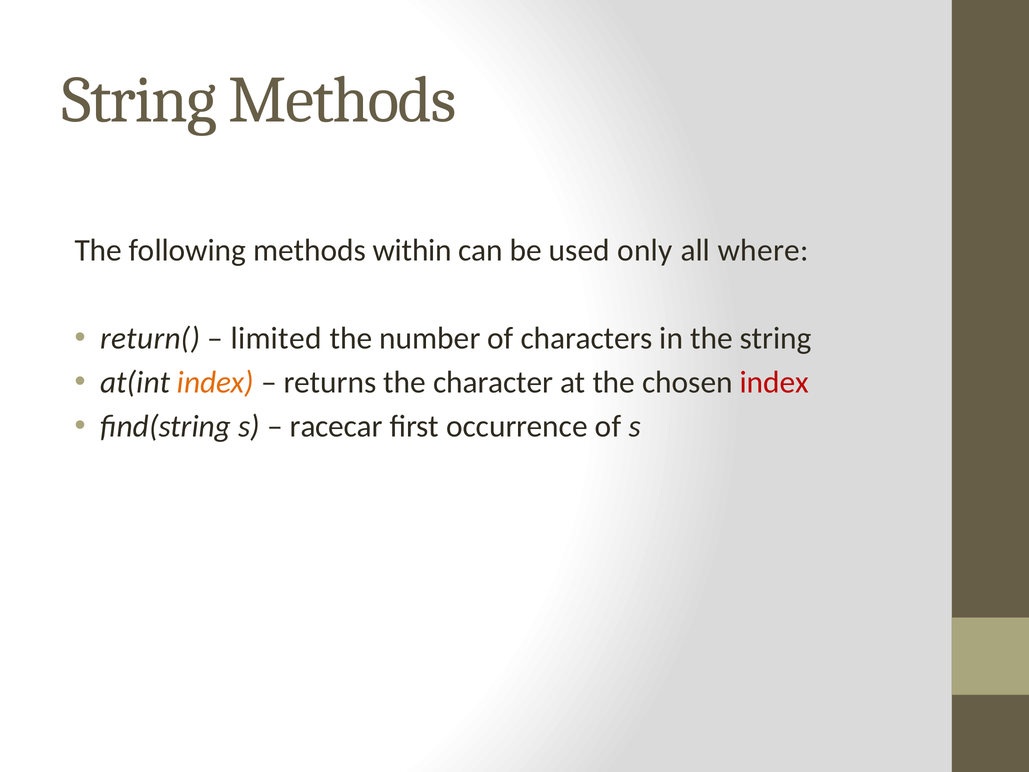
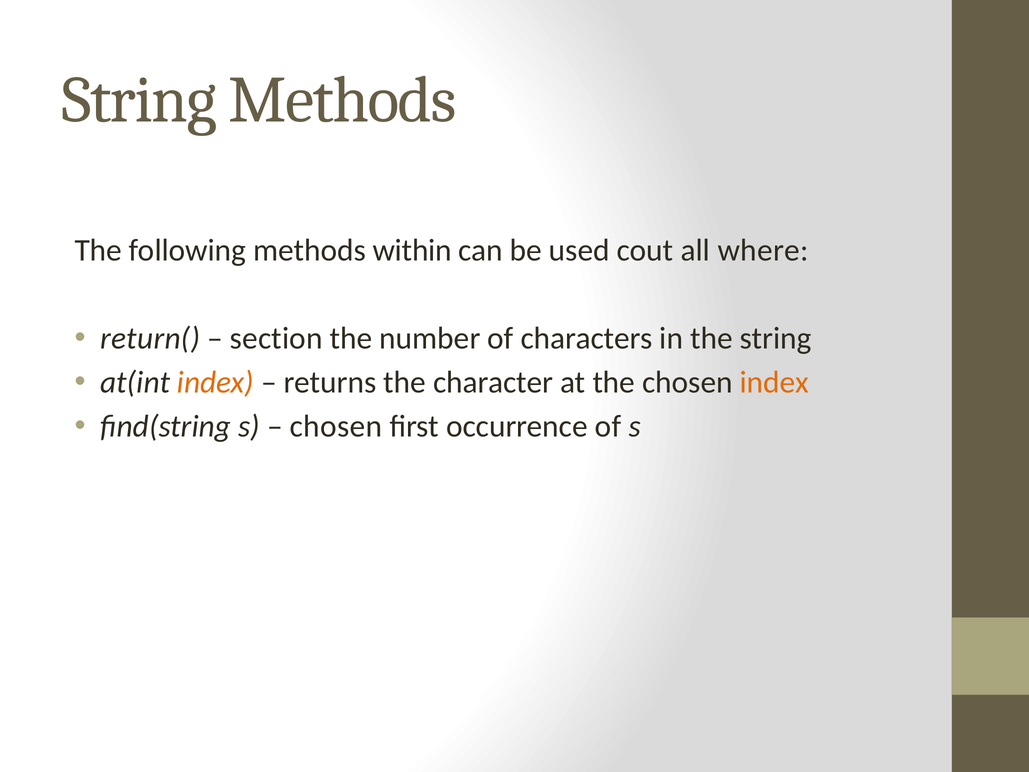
only: only -> cout (645, 250)
limited: limited -> section (276, 338)
index colour: red -> orange (774, 382)
racecar: racecar -> chosen (336, 426)
